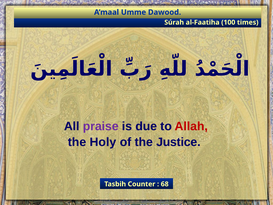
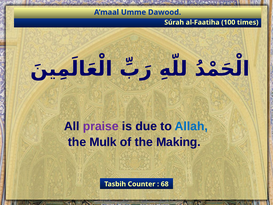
Allah colour: red -> blue (191, 126)
Holy: Holy -> Mulk (103, 142)
Justice: Justice -> Making (178, 142)
